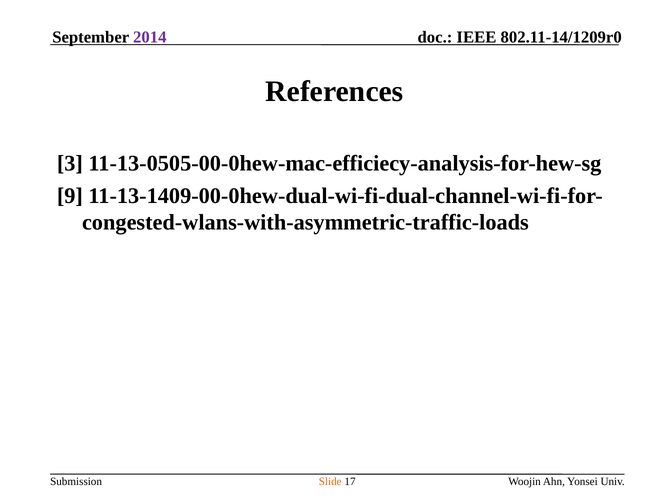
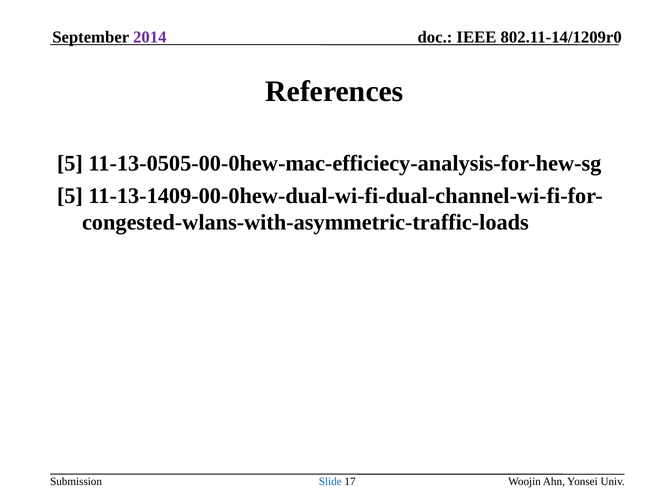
3: 3 -> 5 (70, 163)
9: 9 -> 5 (70, 196)
Slide colour: orange -> blue (330, 481)
